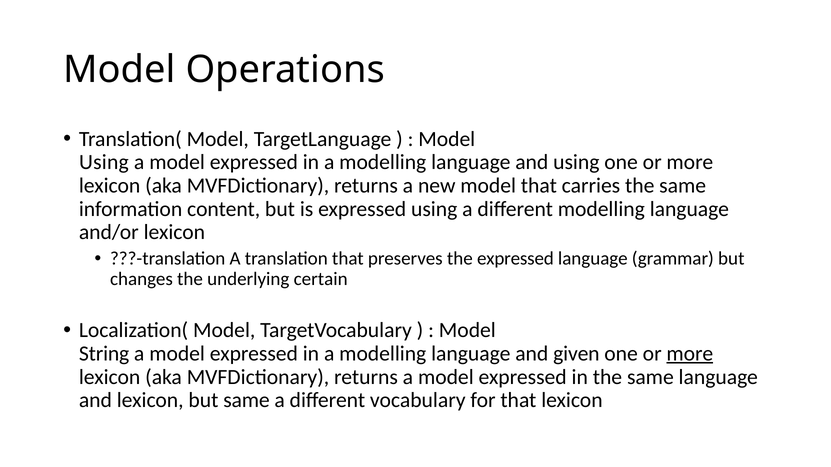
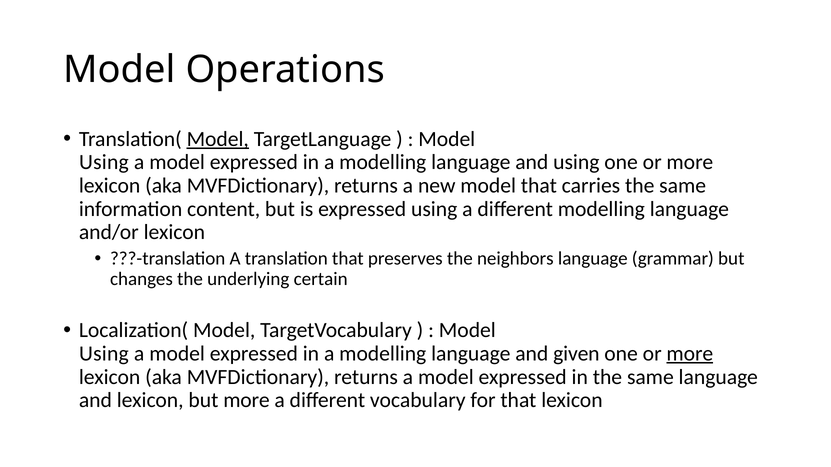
Model underline: none -> present (218, 139)
the expressed: expressed -> neighbors (515, 259)
String: String -> Using (104, 354)
but same: same -> more (246, 401)
